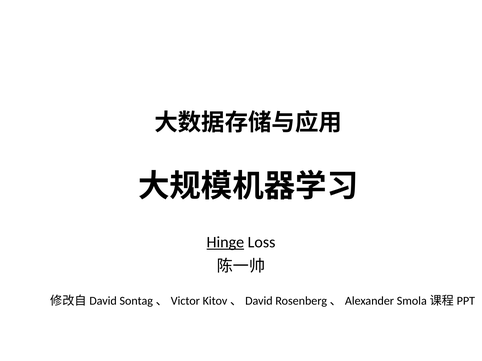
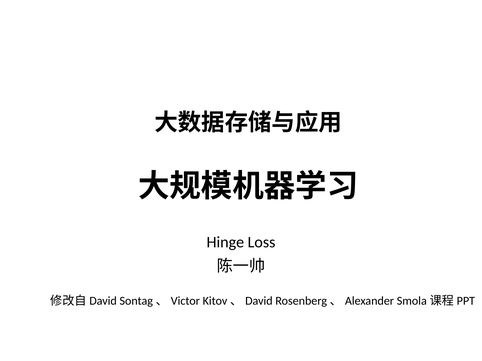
Hinge underline: present -> none (225, 243)
